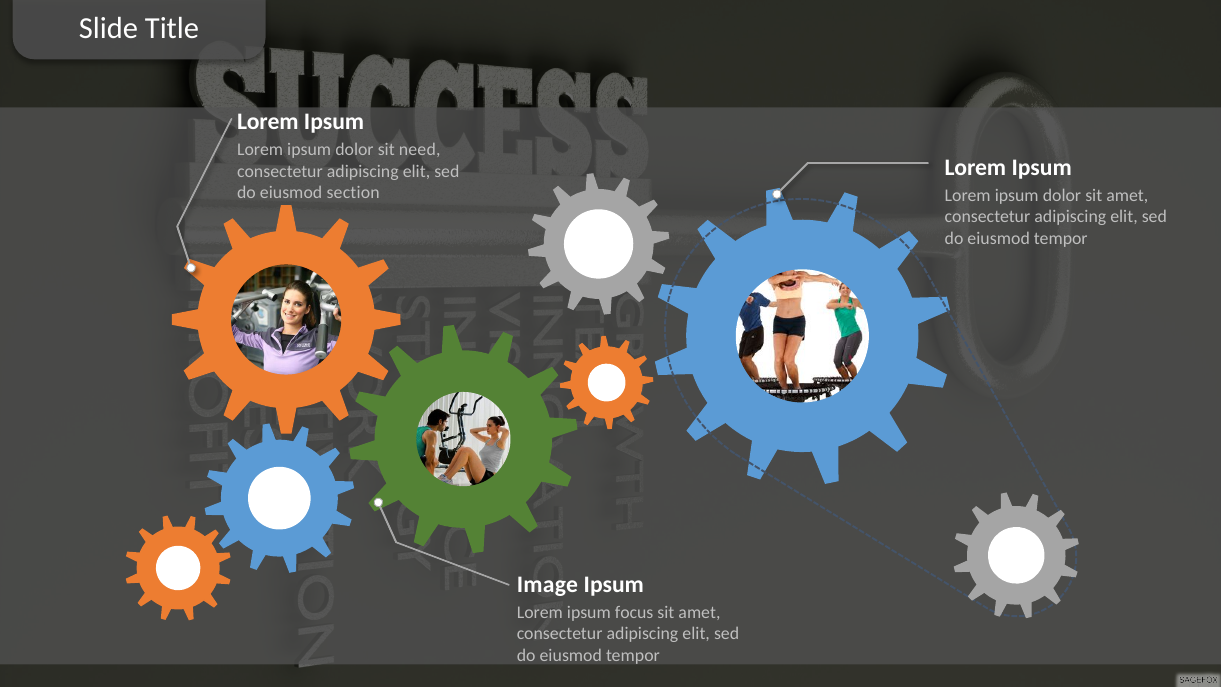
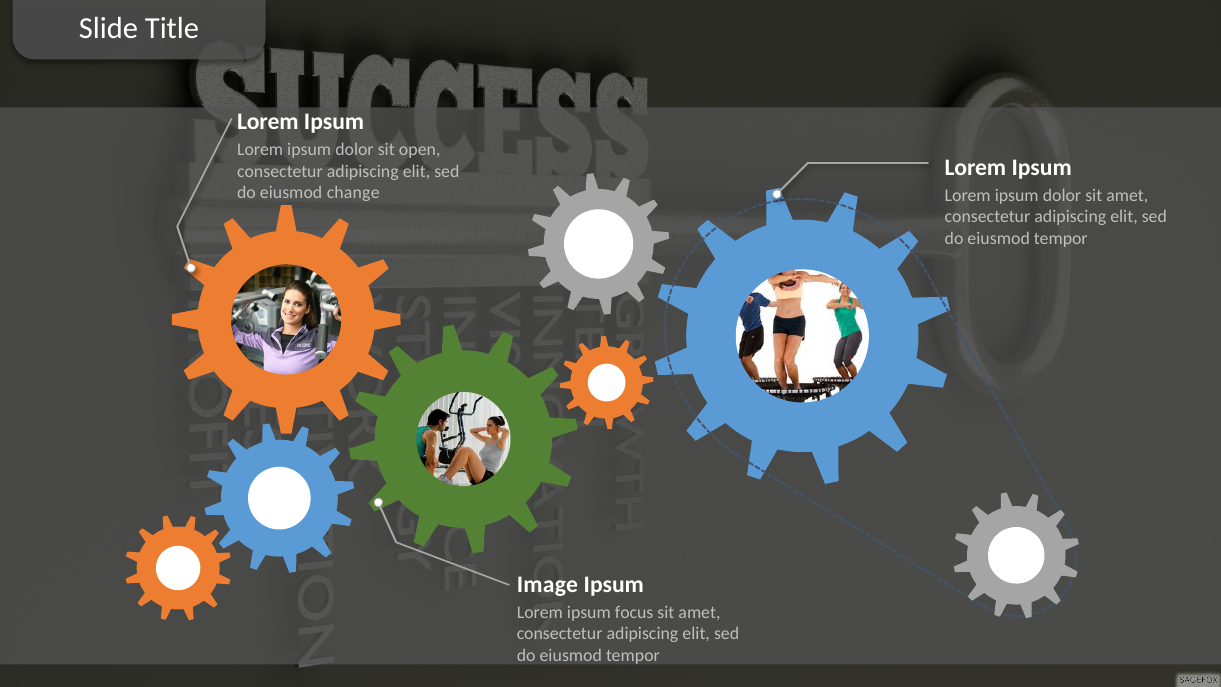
need: need -> open (420, 150)
section: section -> change (353, 193)
